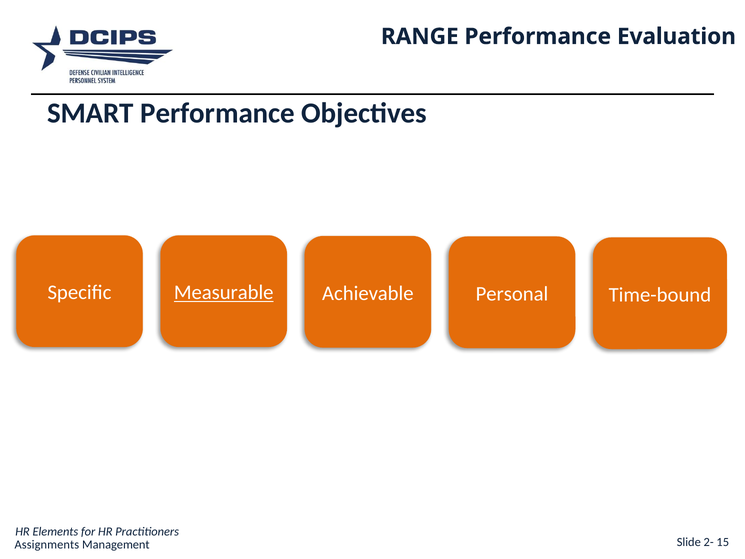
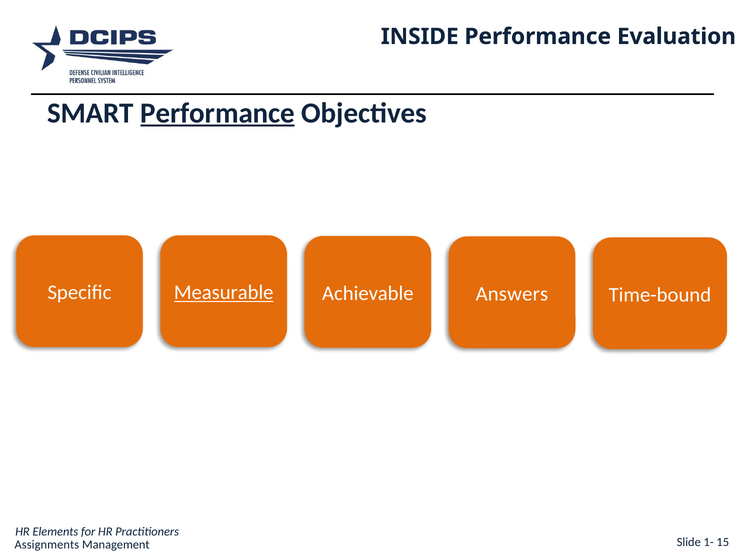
RANGE: RANGE -> INSIDE (420, 36)
Performance underline: none -> present (218, 113)
Personal: Personal -> Answers (512, 294)
2-: 2- -> 1- (709, 542)
